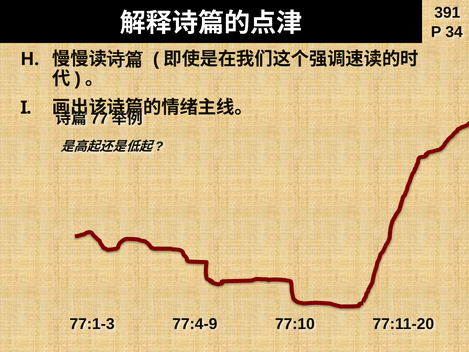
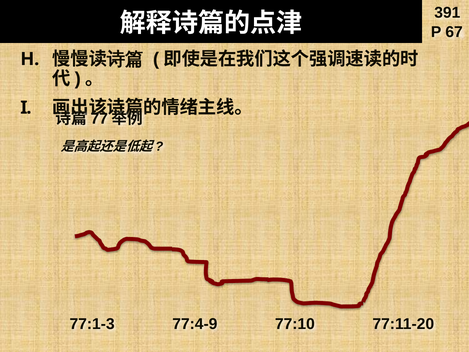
34: 34 -> 67 (454, 32)
